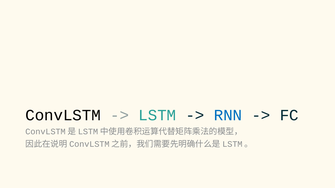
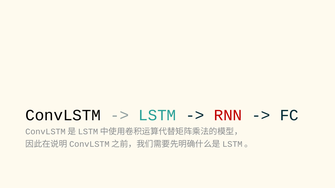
RNN colour: blue -> red (228, 116)
